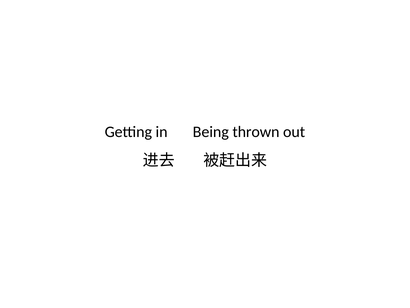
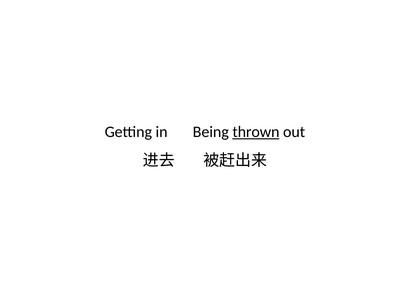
thrown underline: none -> present (256, 132)
